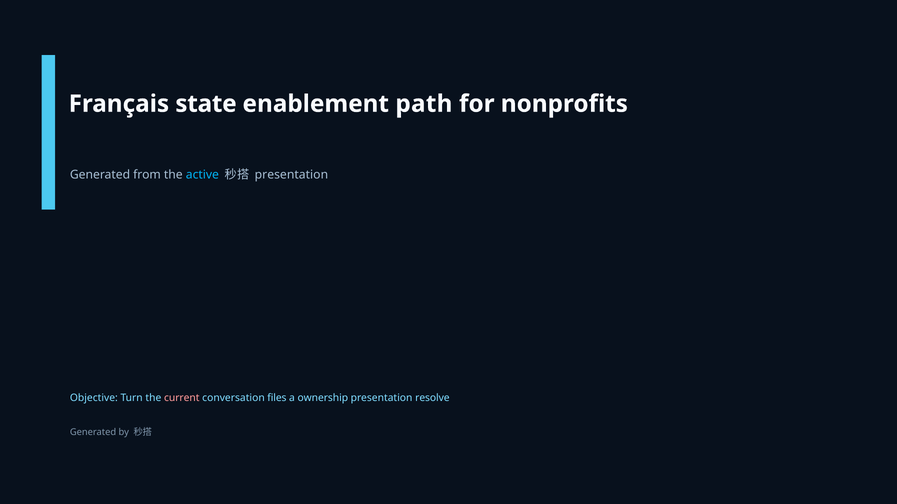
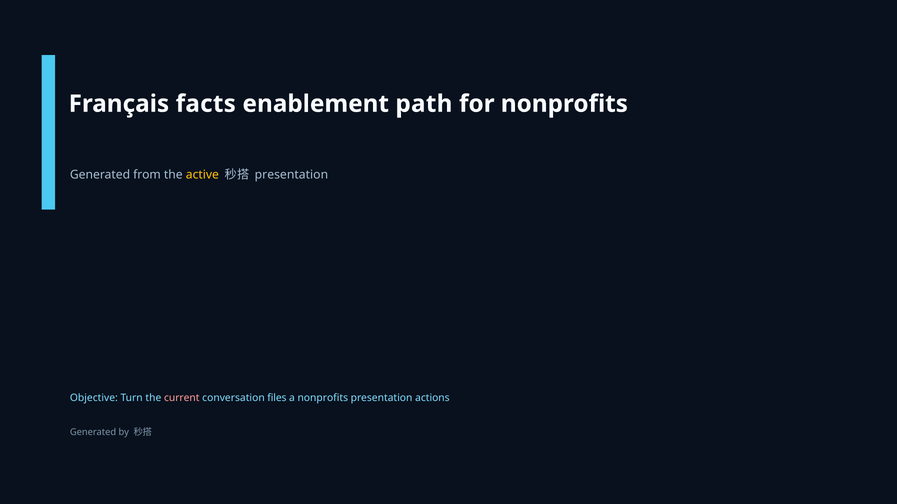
state: state -> facts (206, 104)
active colour: light blue -> yellow (202, 175)
a ownership: ownership -> nonprofits (323, 398)
resolve: resolve -> actions (432, 398)
